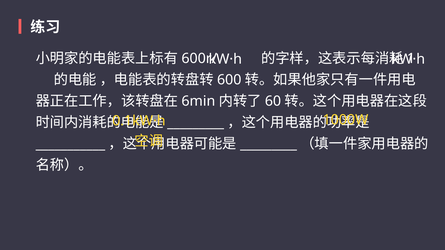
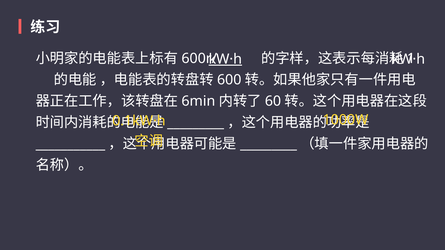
kW·h underline: none -> present (225, 59)
